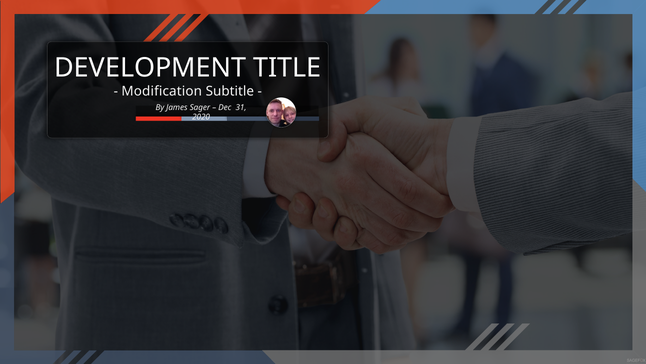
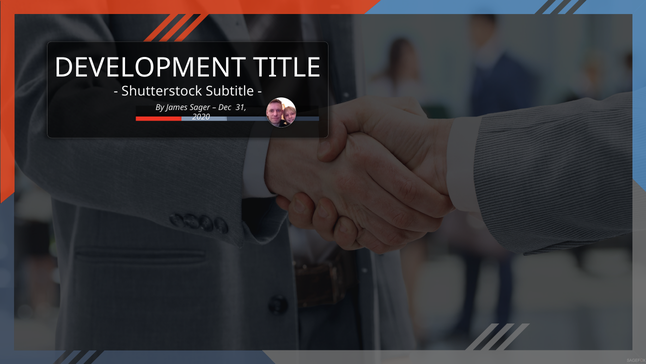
Modification: Modification -> Shutterstock (162, 91)
